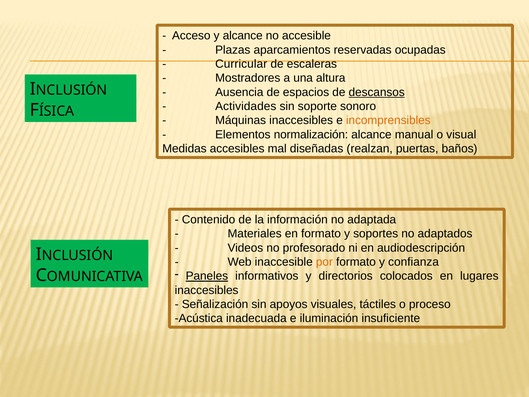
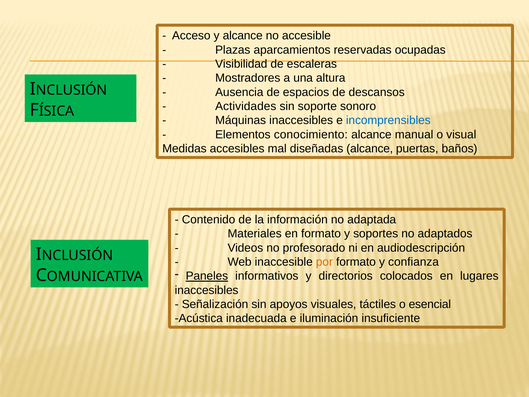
Curricular: Curricular -> Visibilidad (241, 64)
descansos underline: present -> none (377, 92)
incomprensibles colour: orange -> blue (388, 120)
normalización: normalización -> conocimiento (311, 134)
diseñadas realzan: realzan -> alcance (370, 148)
proceso: proceso -> esencial (430, 304)
